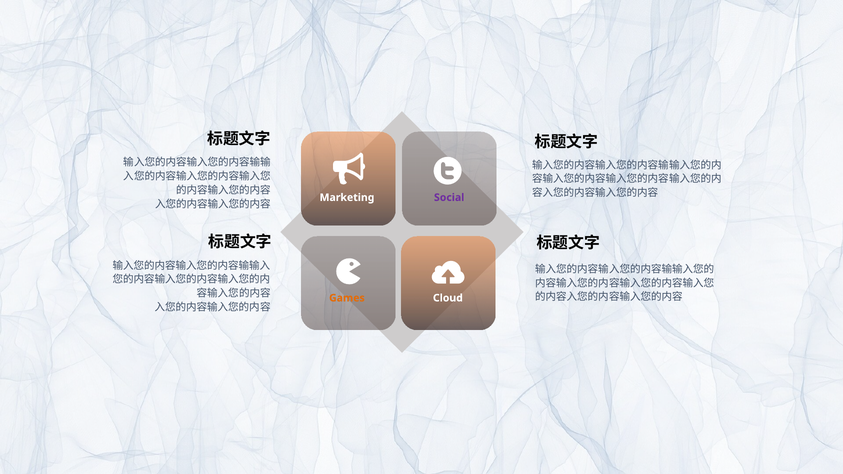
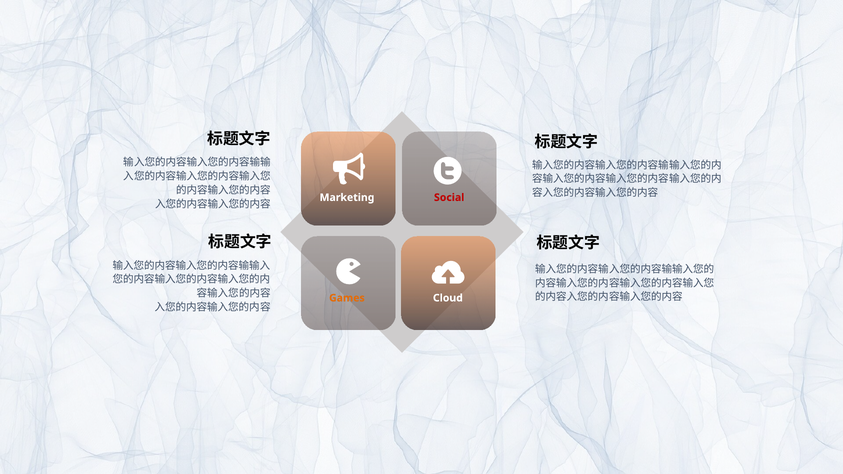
Social colour: purple -> red (449, 198)
